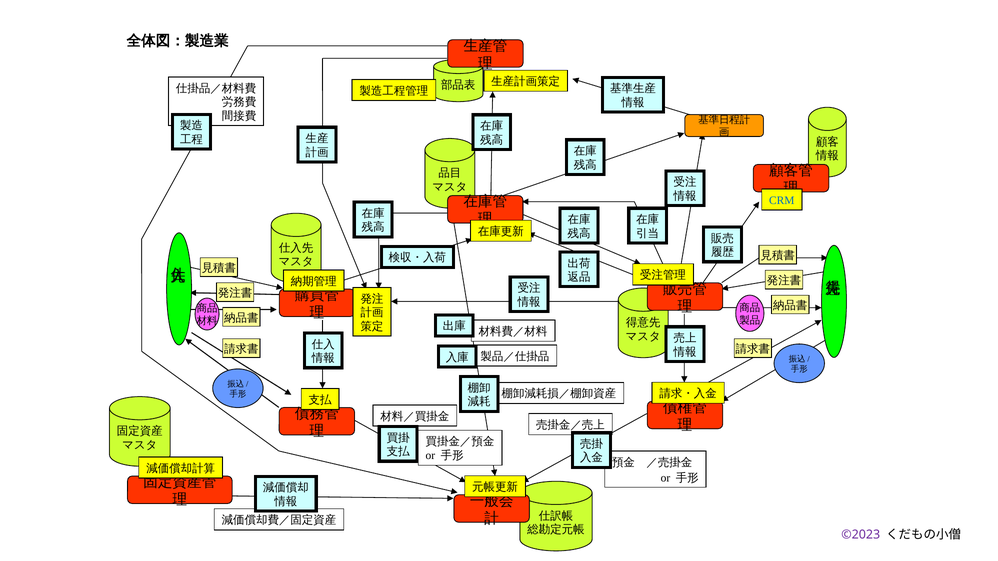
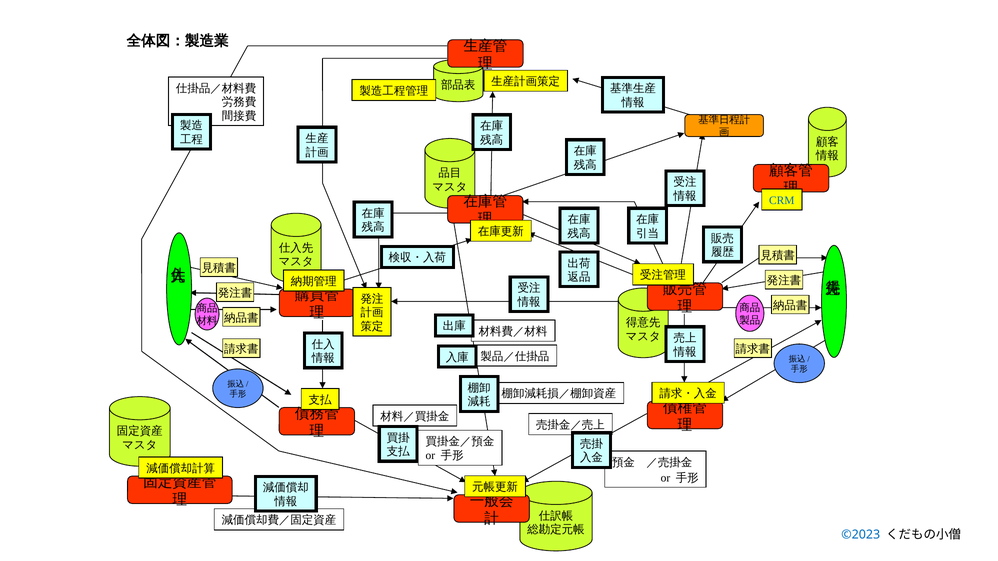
©2023 colour: purple -> blue (861, 535)
